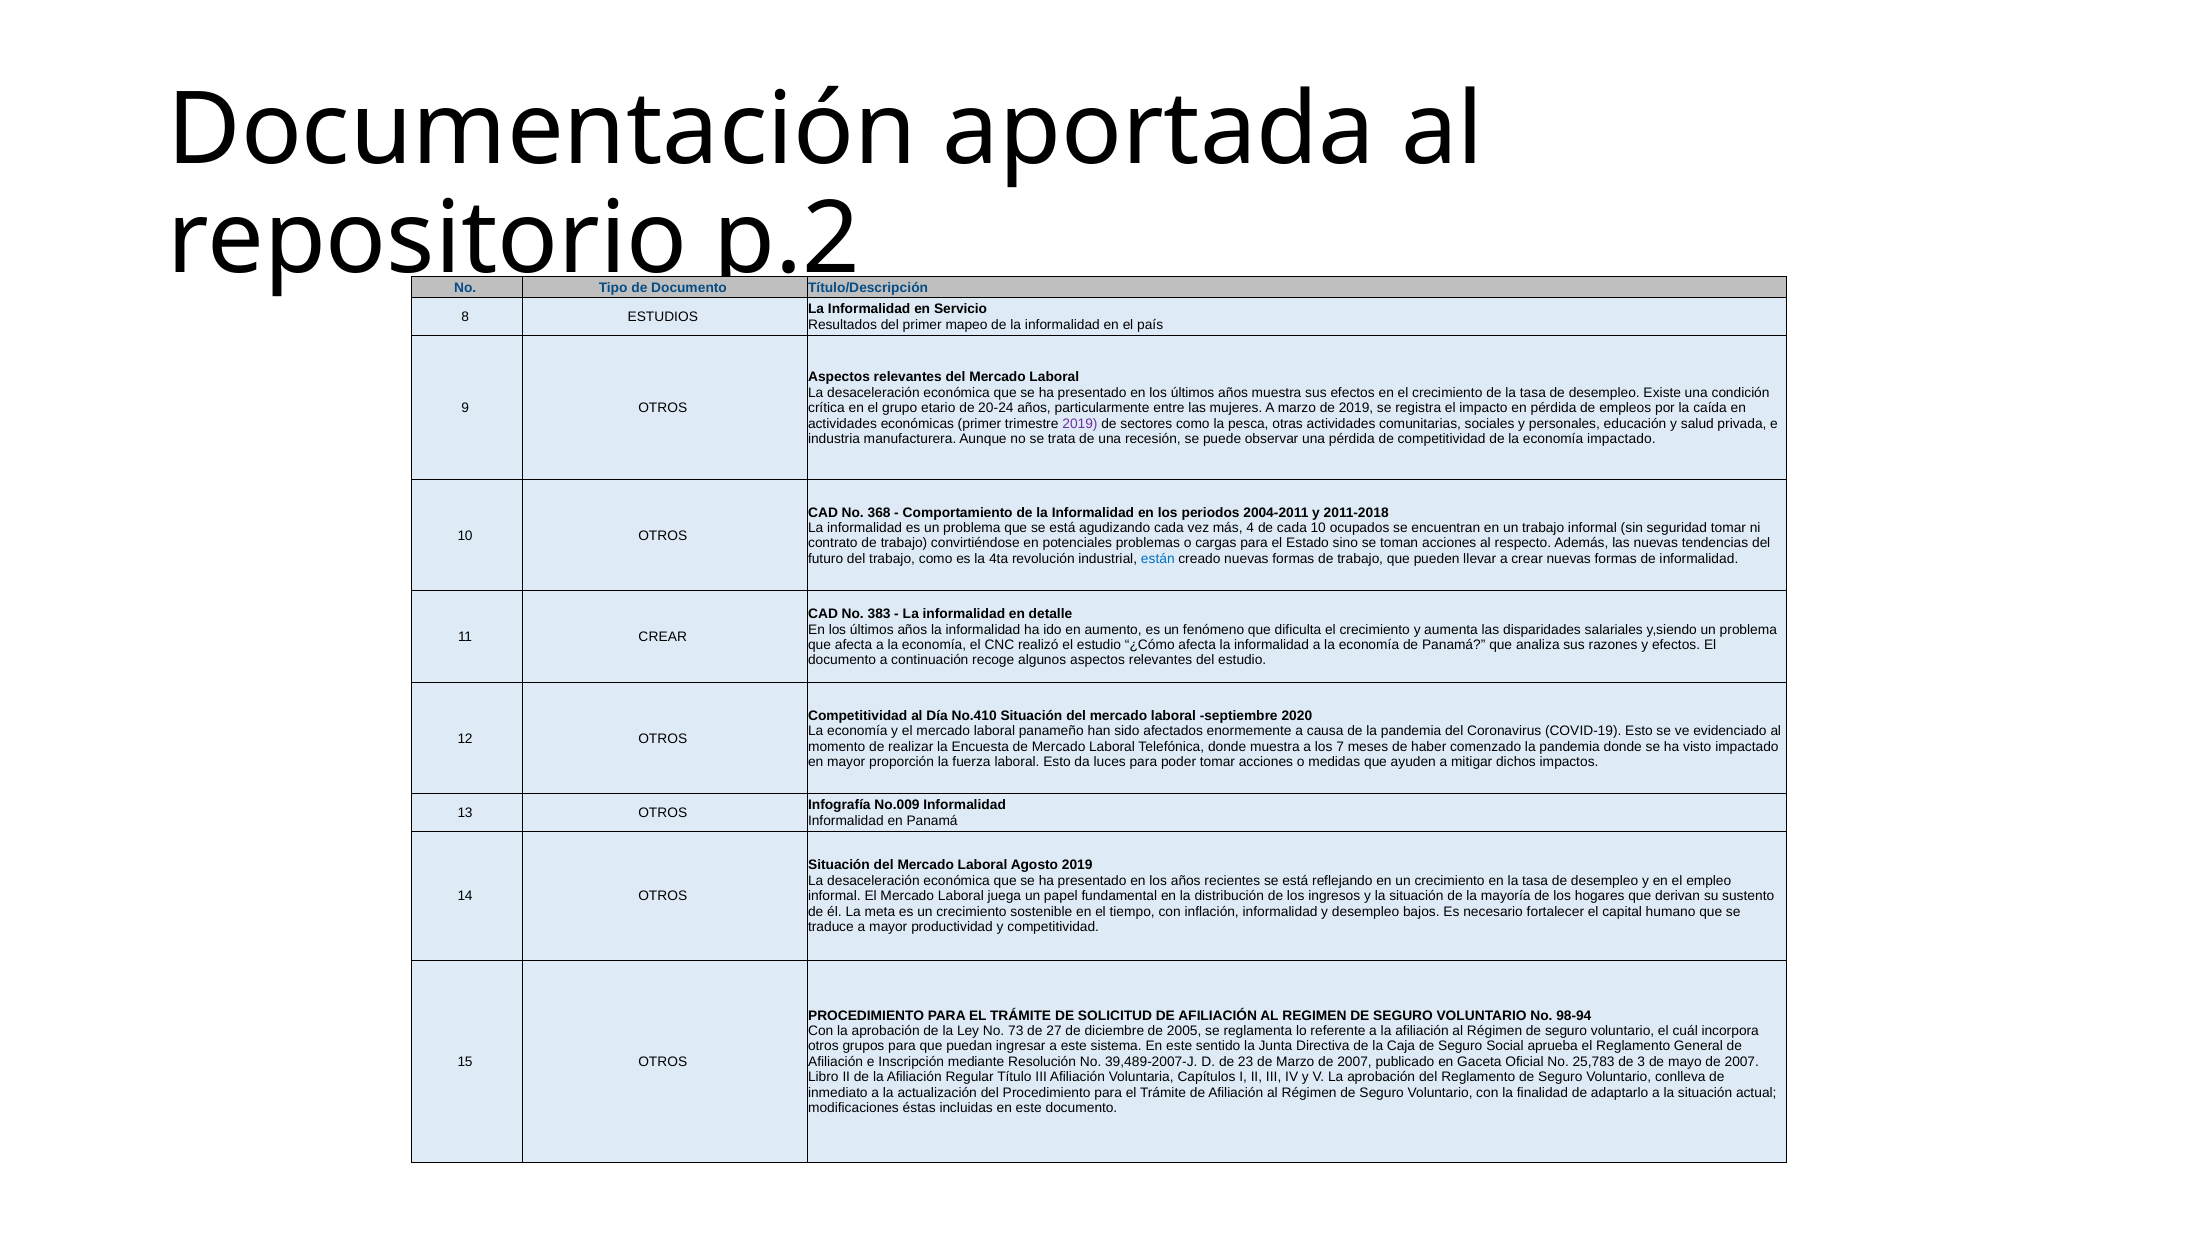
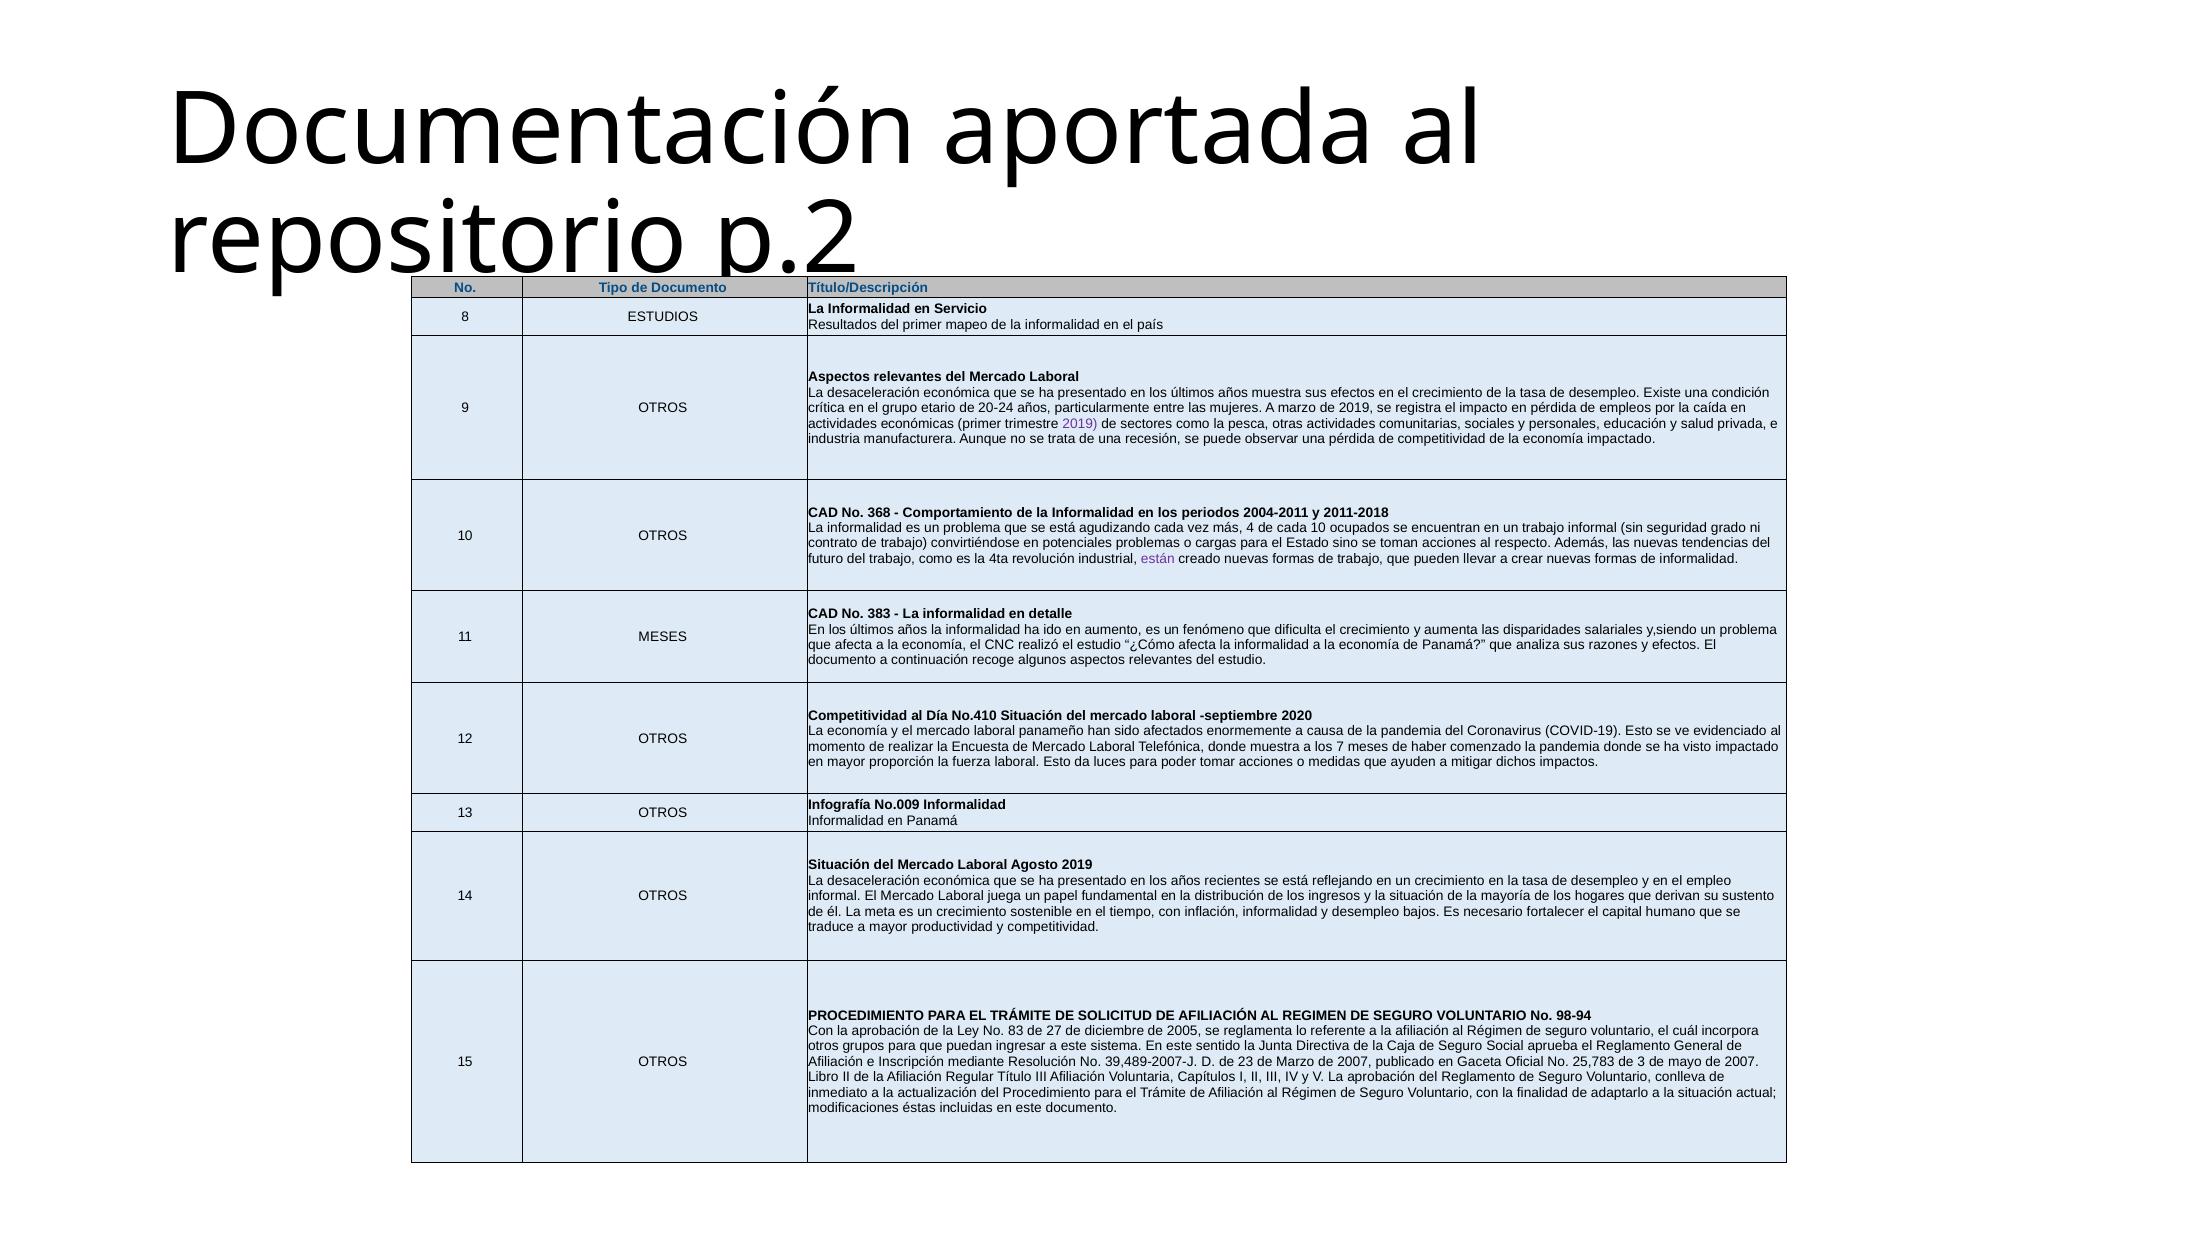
seguridad tomar: tomar -> grado (1728, 528)
están colour: blue -> purple (1158, 559)
11 CREAR: CREAR -> MESES (663, 637)
73: 73 -> 83 (1016, 1031)
